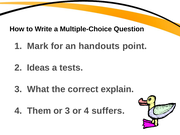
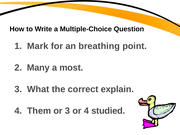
handouts: handouts -> breathing (99, 46)
Ideas: Ideas -> Many (38, 68)
tests: tests -> most (71, 68)
suffers: suffers -> studied (108, 111)
